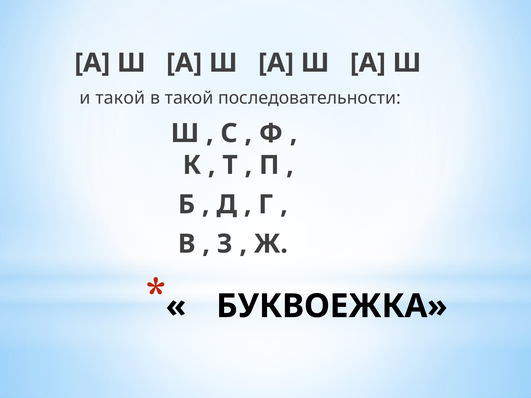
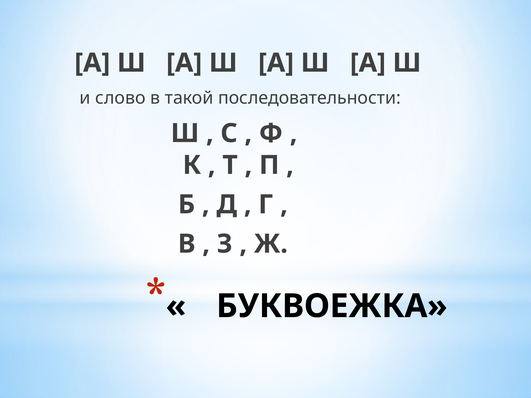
и такой: такой -> слово (120, 98)
